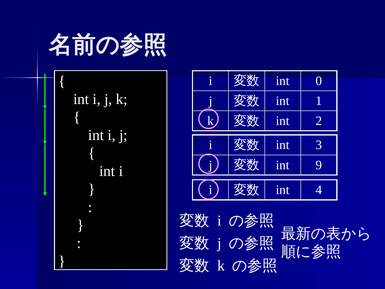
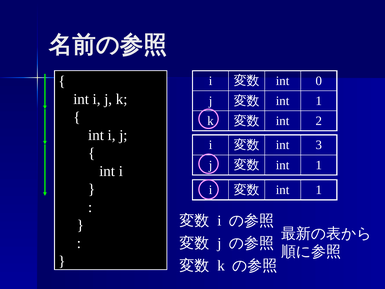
9: 9 -> 1 (319, 165)
4: 4 -> 1 (319, 190)
